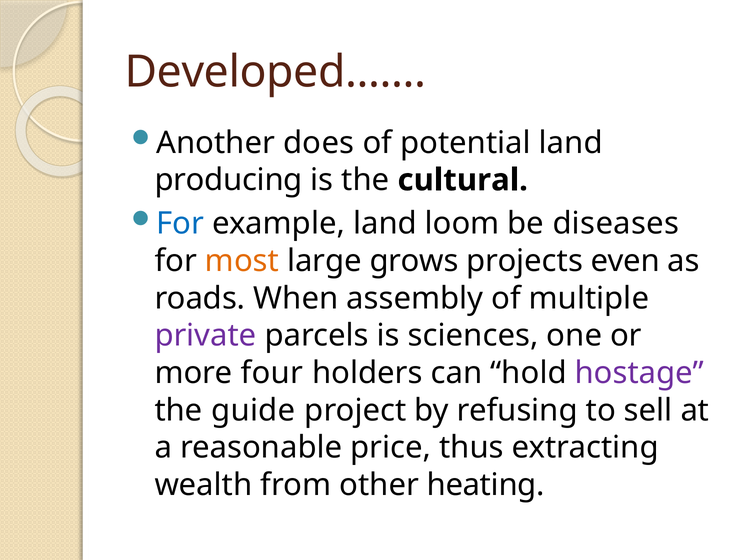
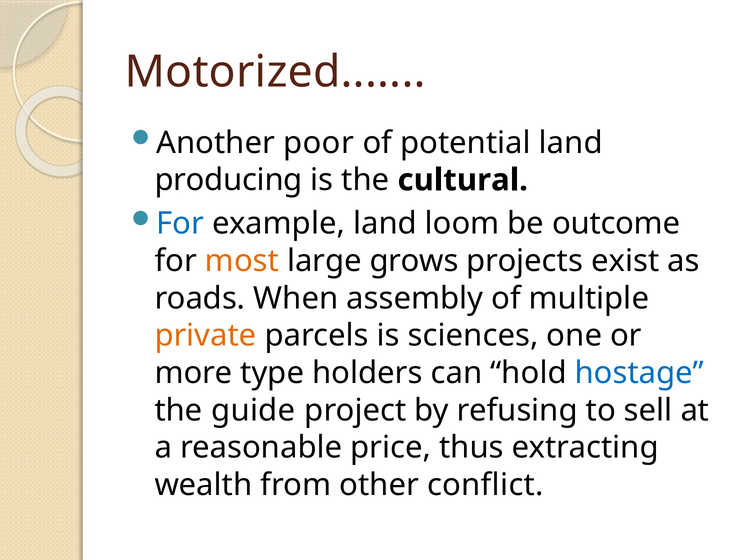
Developed: Developed -> Motorized (275, 72)
does: does -> poor (319, 143)
diseases: diseases -> outcome (616, 224)
even: even -> exist (625, 261)
private colour: purple -> orange (206, 336)
four: four -> type (272, 373)
hostage colour: purple -> blue (639, 373)
heating: heating -> conflict (485, 485)
